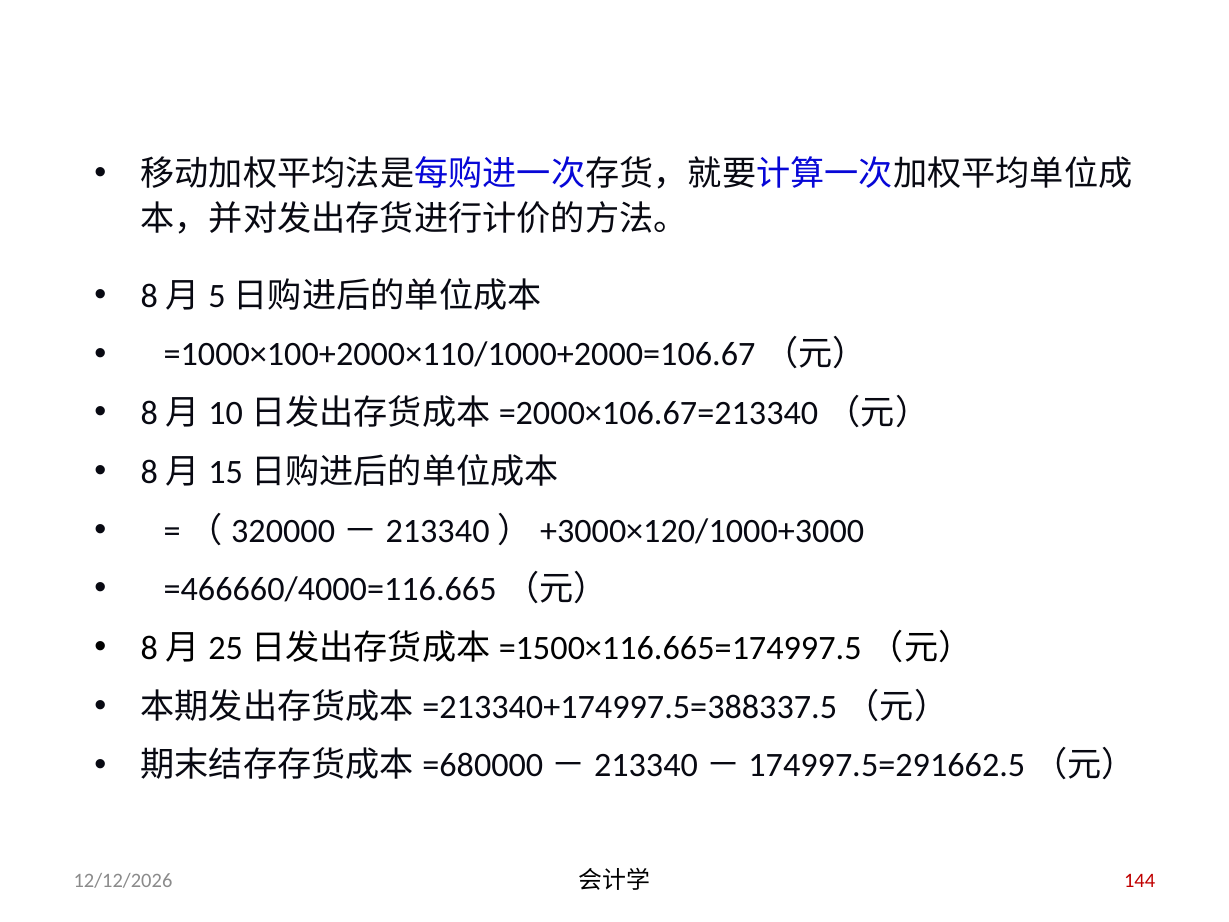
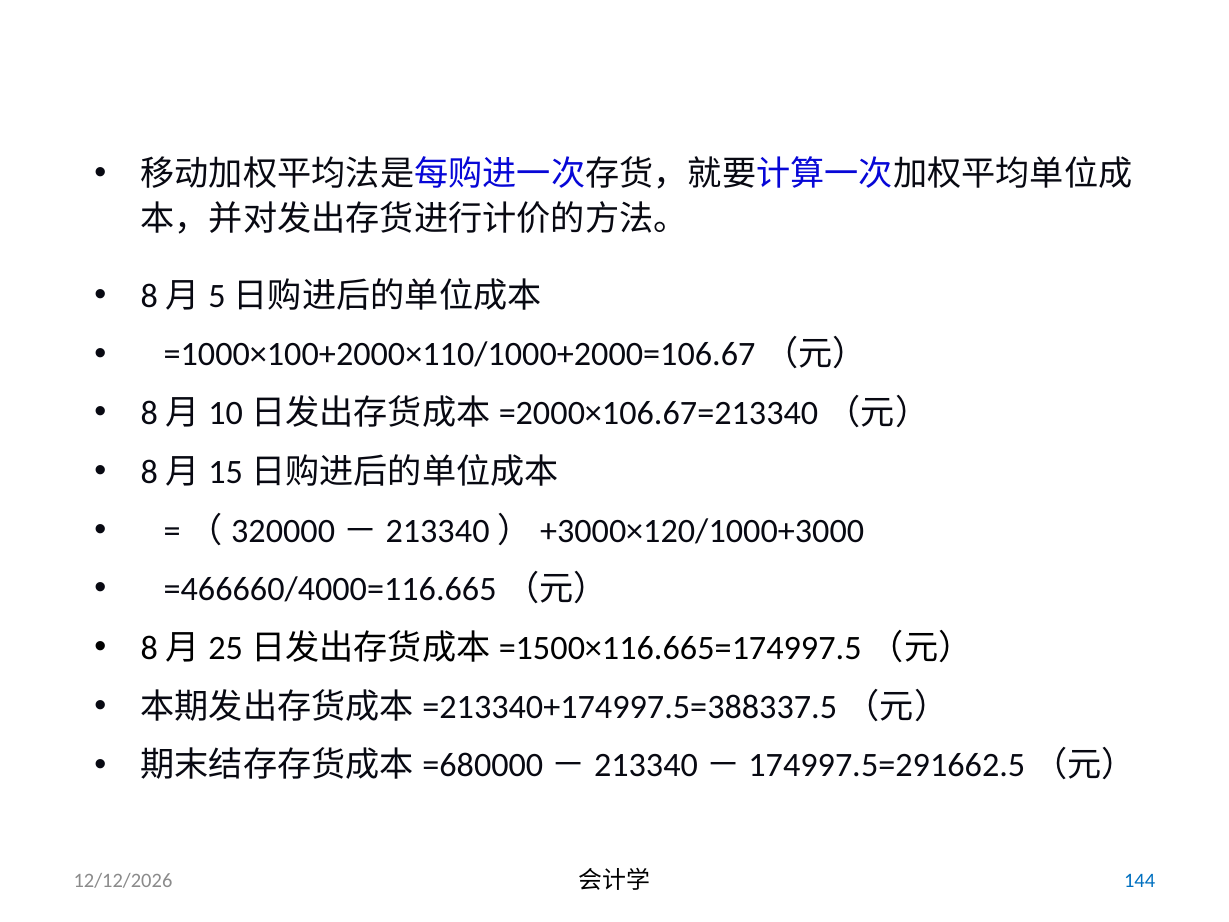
144 colour: red -> blue (1140, 880)
